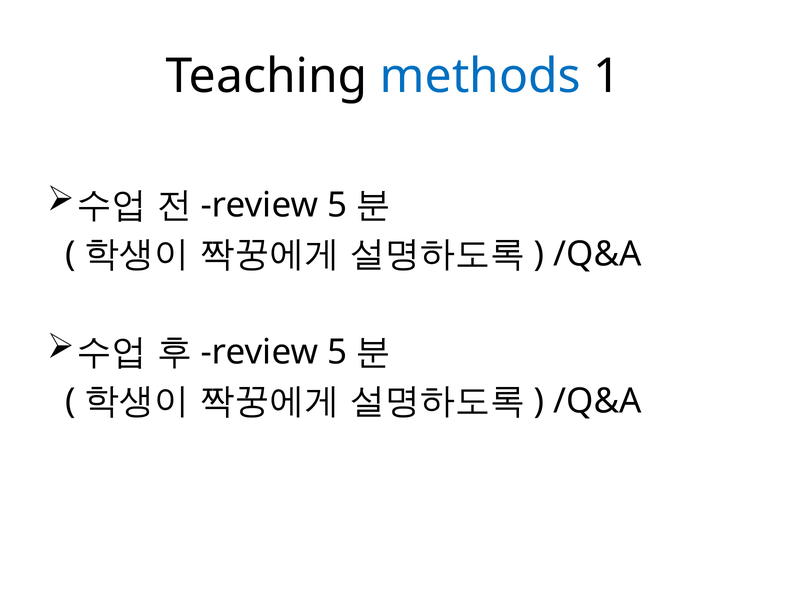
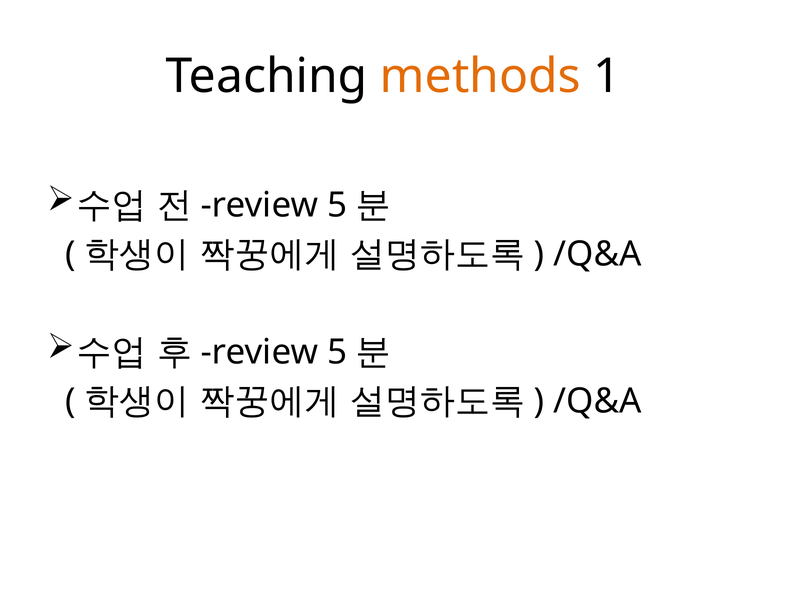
methods colour: blue -> orange (480, 76)
